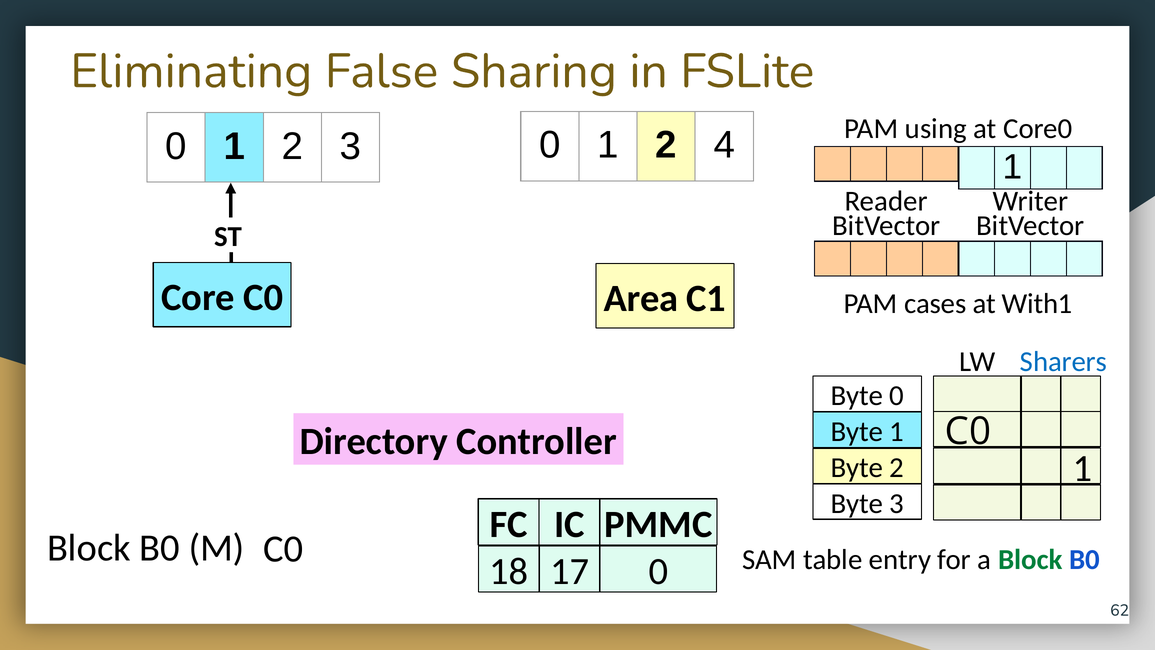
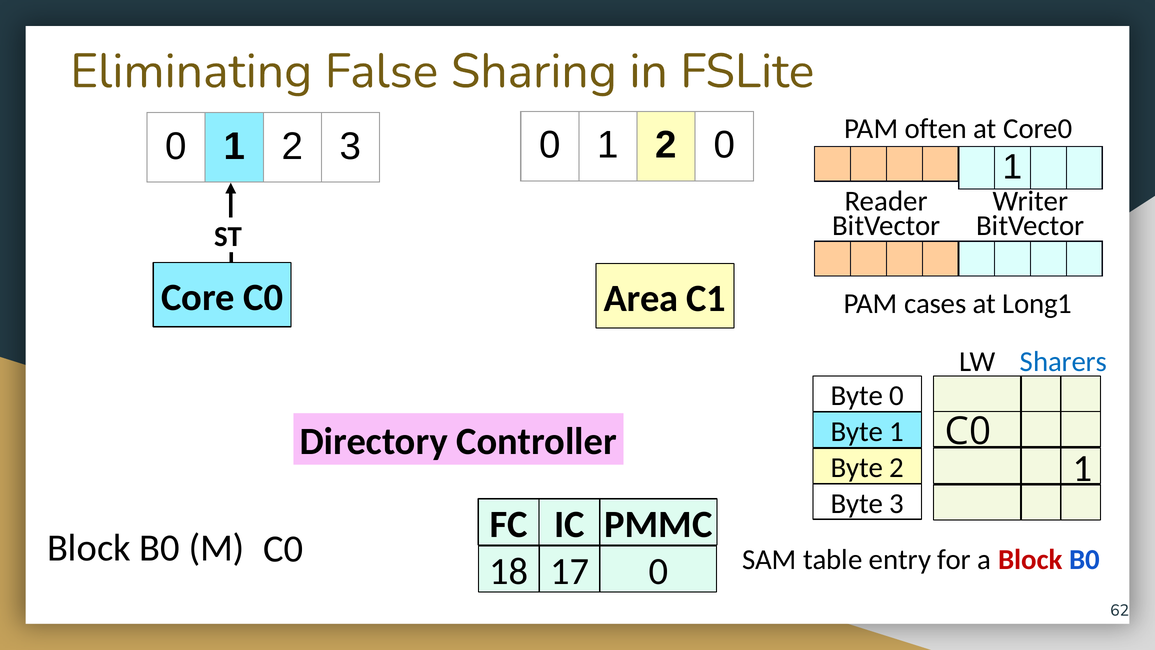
using: using -> often (936, 129)
1 2 4: 4 -> 0 (724, 145)
With1: With1 -> Long1 (1037, 304)
Block colour: green -> red (1030, 559)
